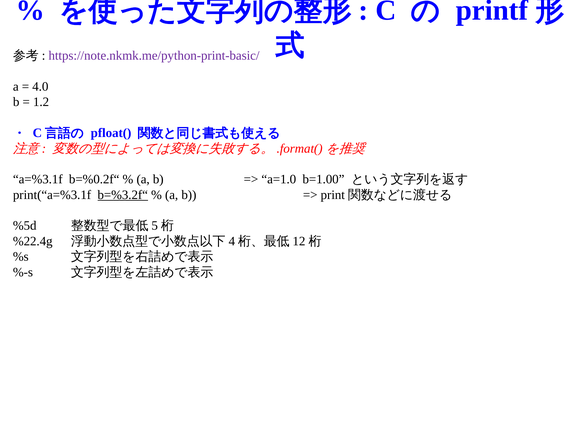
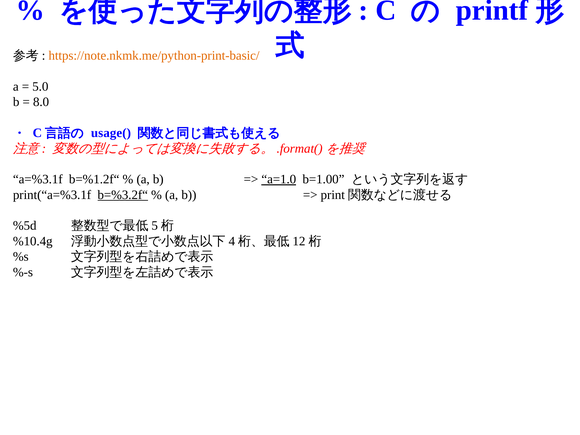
https://note.nkmk.me/python-print-basic/ colour: purple -> orange (154, 56)
4.0: 4.0 -> 5.0 (40, 87)
1.2: 1.2 -> 8.0 (41, 102)
pfloat(: pfloat( -> usage( (111, 133)
b=%0.2f“: b=%0.2f“ -> b=%1.2f“ (94, 179)
a=1.0 underline: none -> present (279, 179)
%22.4g: %22.4g -> %10.4g (33, 241)
